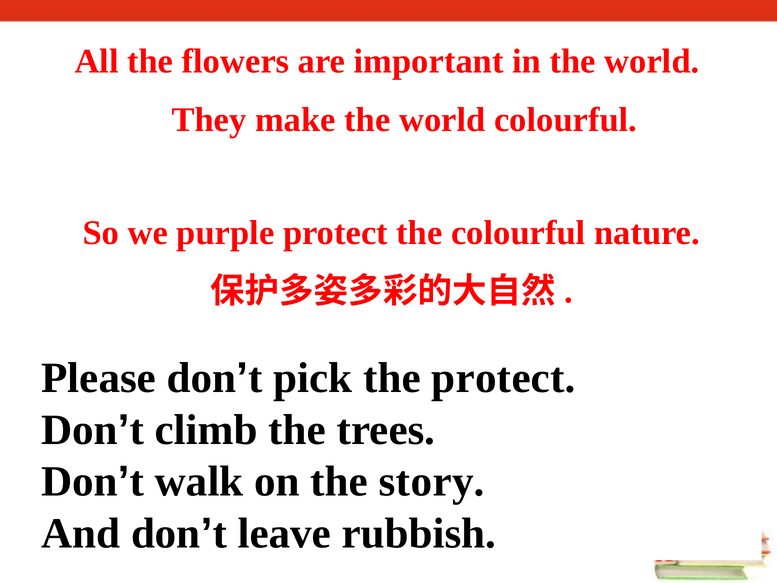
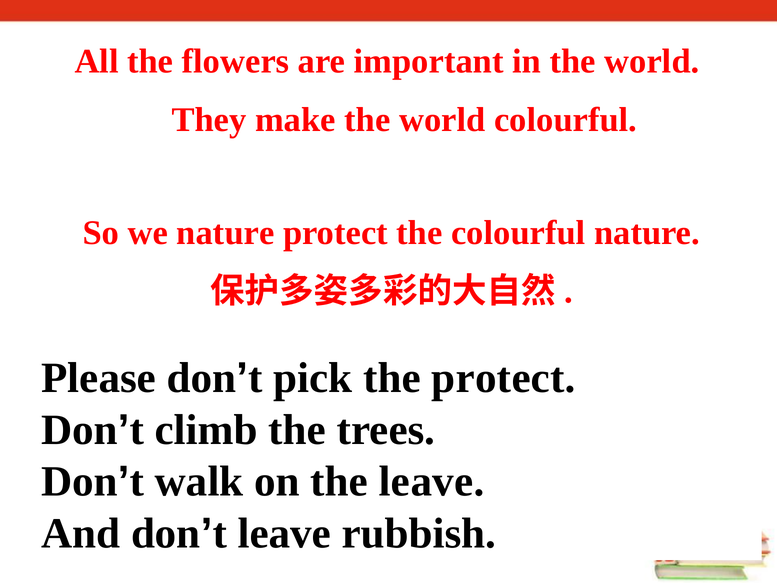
we purple: purple -> nature (225, 233)
the story: story -> leave (432, 481)
